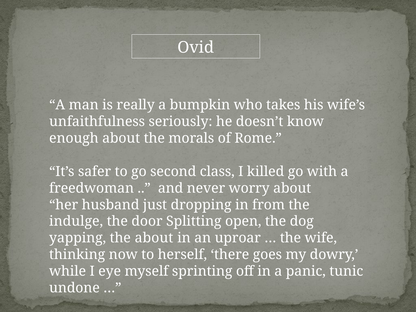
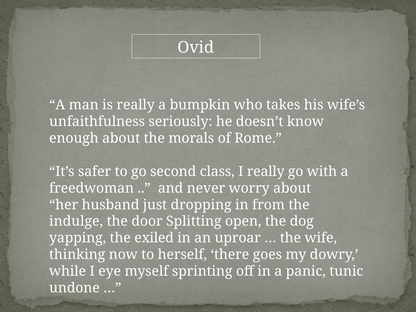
I killed: killed -> really (266, 171)
the about: about -> exiled (154, 238)
